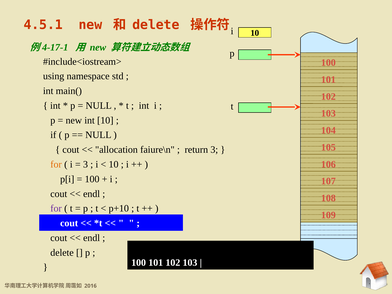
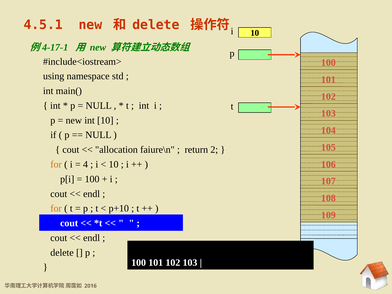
return 3: 3 -> 2 (214, 150)
3: 3 -> 4 (85, 164)
for colour: purple -> orange (56, 208)
